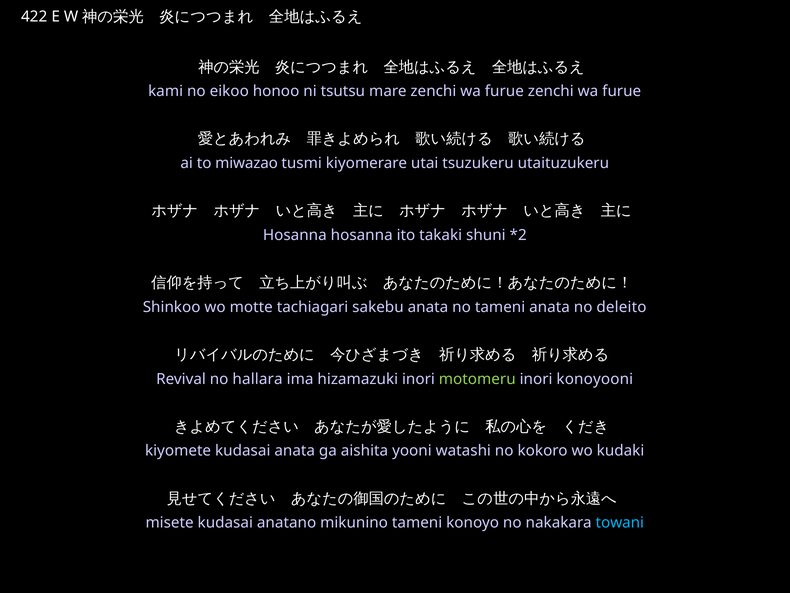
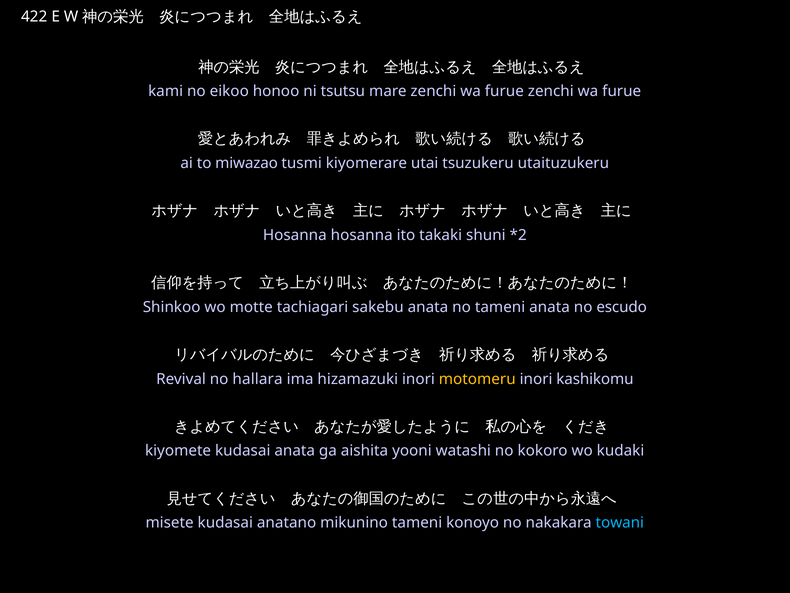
deleito: deleito -> escudo (622, 307)
motomeru colour: light green -> yellow (477, 379)
konoyooni: konoyooni -> kashikomu (595, 379)
